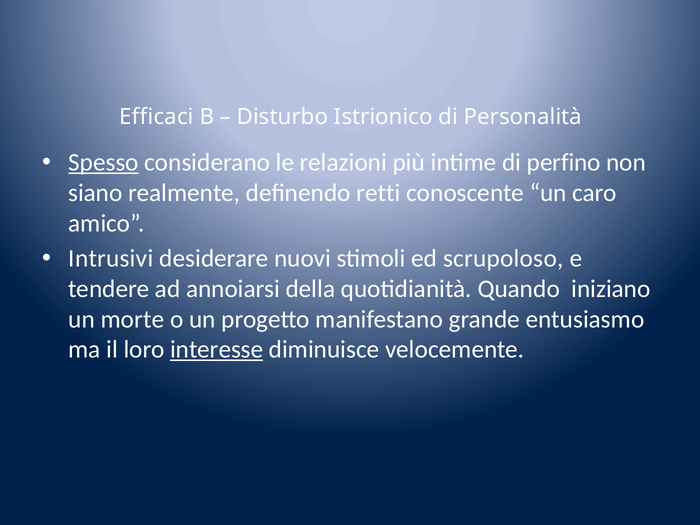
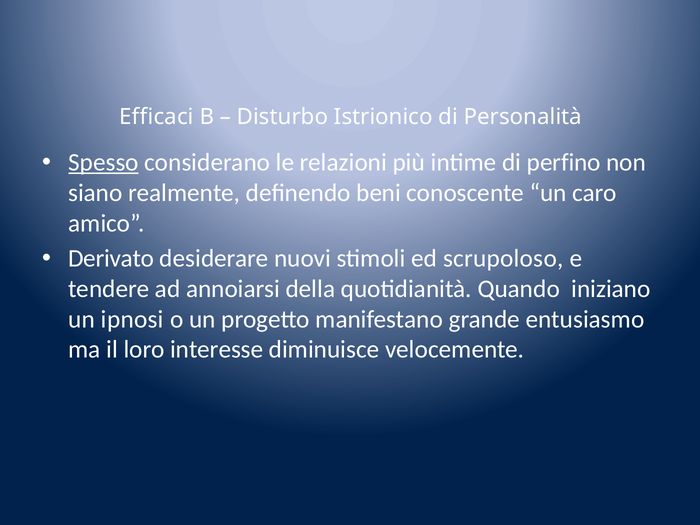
retti: retti -> beni (379, 193)
Intrusivi: Intrusivi -> Derivato (111, 259)
morte: morte -> ipnosi (132, 319)
interesse underline: present -> none (217, 350)
